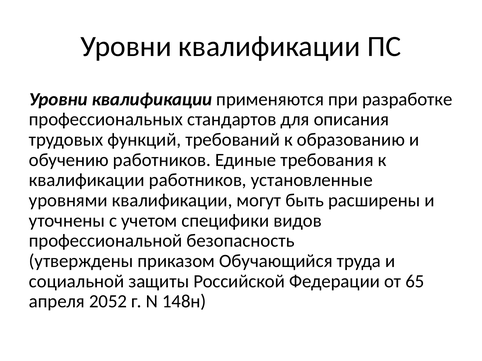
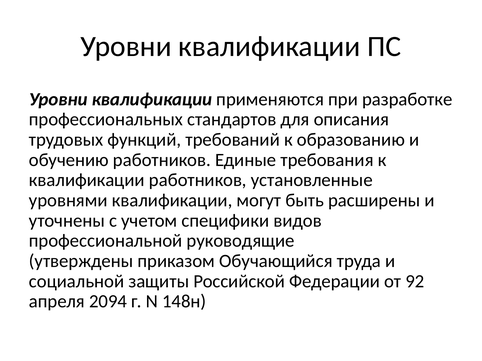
безопасность: безопасность -> руководящие (241, 241)
65: 65 -> 92 (415, 282)
2052: 2052 -> 2094 (108, 302)
